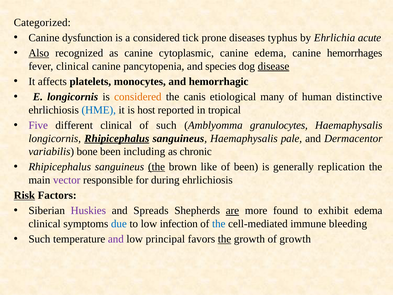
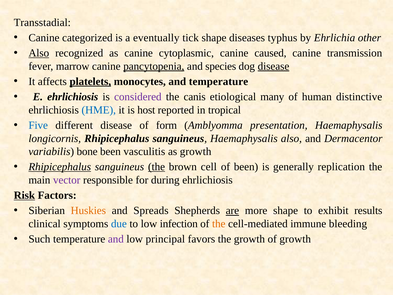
Categorized: Categorized -> Transstadial (42, 22)
dysfunction: dysfunction -> categorized (87, 38)
a considered: considered -> eventually (156, 38)
tick prone: prone -> shape (214, 38)
acute: acute -> other (369, 38)
canine edema: edema -> caused (270, 53)
hemorrhages: hemorrhages -> transmission (355, 53)
fever clinical: clinical -> marrow (73, 66)
pancytopenia underline: none -> present (154, 66)
platelets underline: none -> present (90, 81)
and hemorrhagic: hemorrhagic -> temperature (219, 81)
E longicornis: longicornis -> ehrlichiosis (73, 97)
considered colour: orange -> purple (138, 97)
Five colour: purple -> blue (38, 125)
different clinical: clinical -> disease (116, 125)
of such: such -> form (167, 125)
granulocytes: granulocytes -> presentation (279, 125)
Rhipicephalus underline: present -> none (117, 138)
Haemaphysalis pale: pale -> also (291, 138)
including: including -> vasculitis (144, 151)
as chronic: chronic -> growth (196, 151)
Rhipicephalus underline: none -> present (60, 167)
like: like -> cell (209, 167)
Huskies colour: purple -> orange (88, 210)
more found: found -> shape (286, 210)
exhibit edema: edema -> results (368, 210)
the colour: blue -> orange (219, 224)
the underline: present -> none (225, 239)
